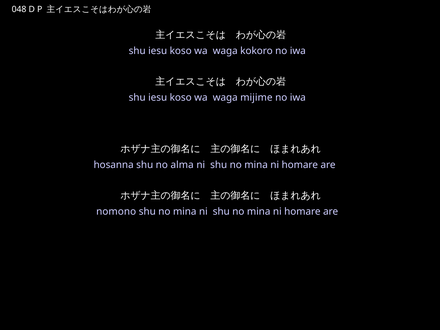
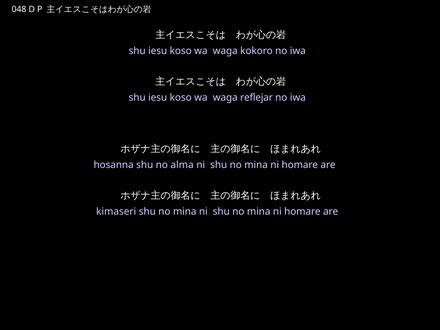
mijime: mijime -> reflejar (256, 98)
nomono: nomono -> kimaseri (116, 212)
